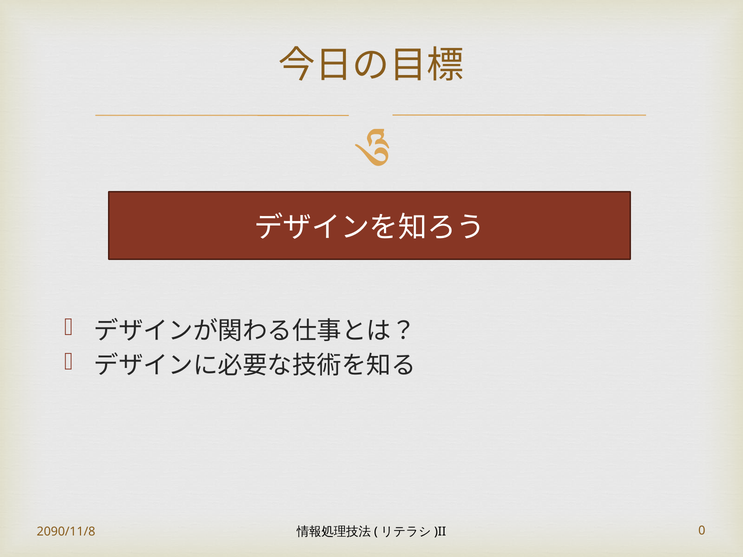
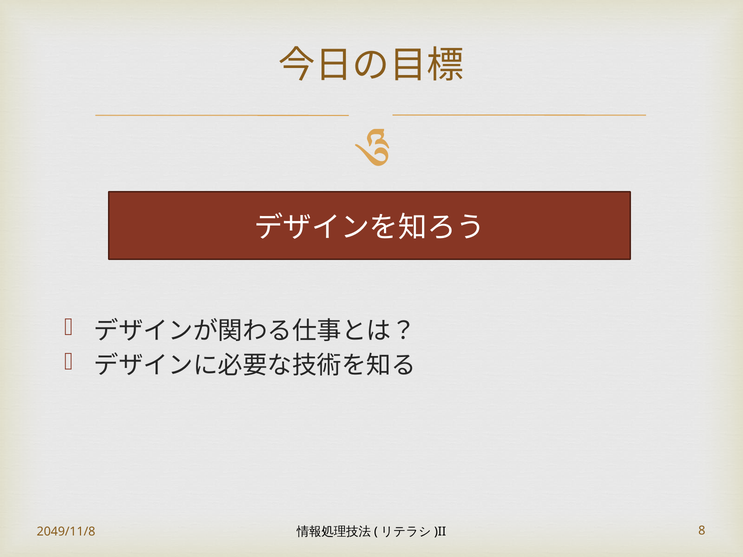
2090/11/8: 2090/11/8 -> 2049/11/8 (66, 532)
0: 0 -> 8 (702, 531)
